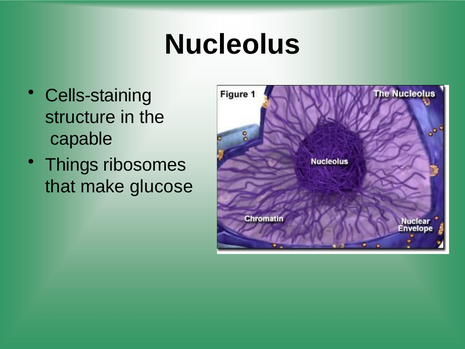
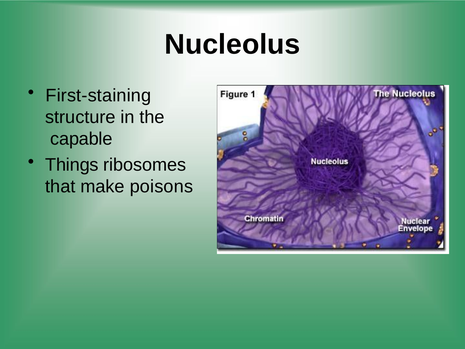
Cells-staining: Cells-staining -> First-staining (98, 95)
glucose: glucose -> poisons (161, 187)
